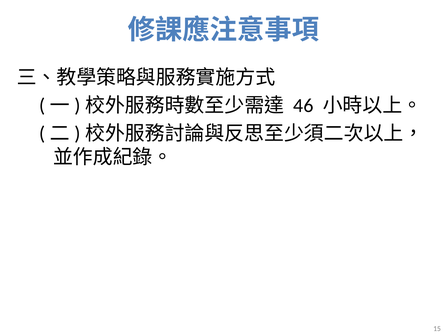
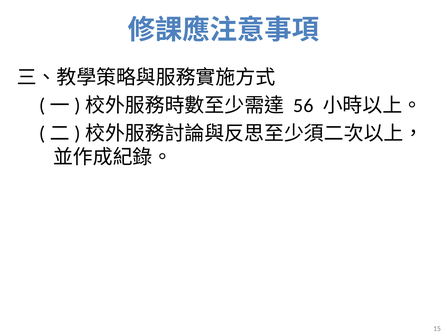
46: 46 -> 56 (303, 105)
